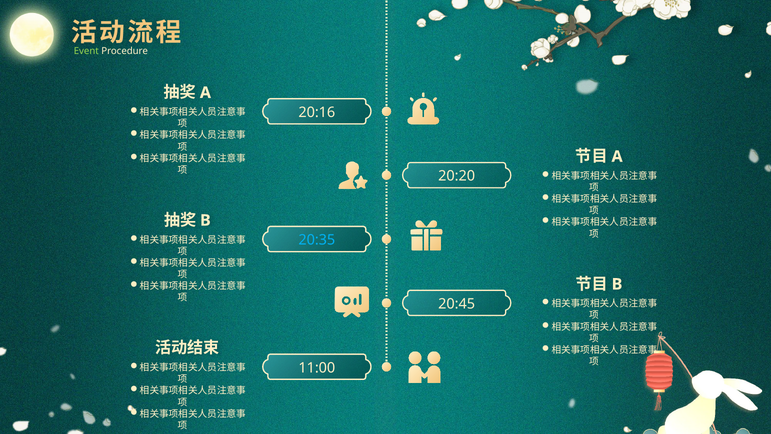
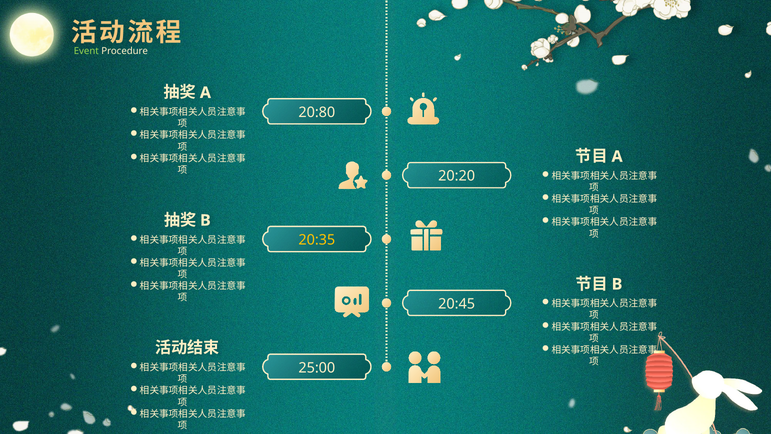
20:16: 20:16 -> 20:80 (317, 112)
20:35 colour: light blue -> yellow (317, 240)
11:00: 11:00 -> 25:00 (317, 368)
